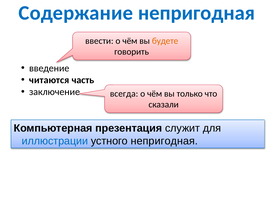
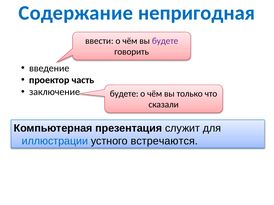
будете colour: orange -> purple (165, 41)
читаются: читаются -> проектор (49, 80)
всегда: всегда -> будете (124, 94)
устного непригодная: непригодная -> встречаются (164, 141)
